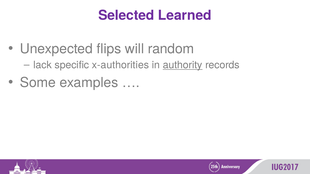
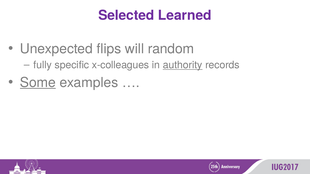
lack: lack -> fully (43, 65)
x-authorities: x-authorities -> x-colleagues (121, 65)
Some underline: none -> present (38, 83)
